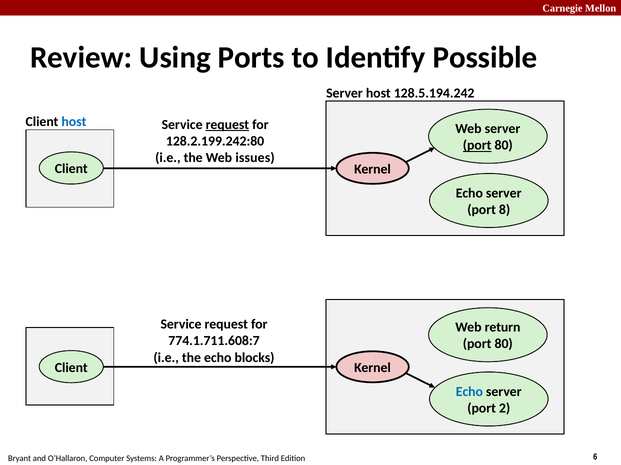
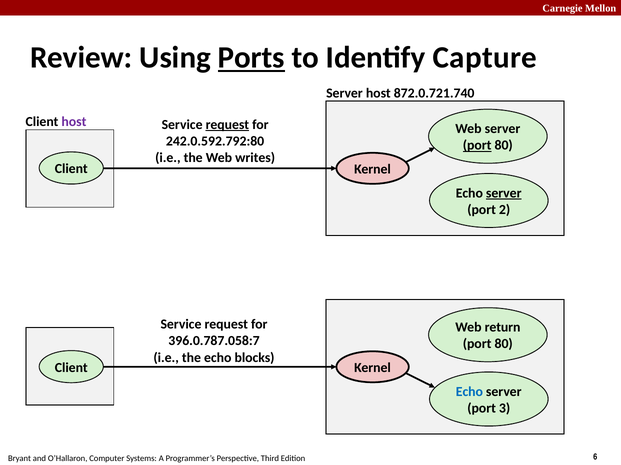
Ports underline: none -> present (251, 58)
Possible: Possible -> Capture (485, 58)
128.5.194.242: 128.5.194.242 -> 872.0.721.740 (434, 93)
host colour: blue -> purple (74, 122)
128.2.199.242:80: 128.2.199.242:80 -> 242.0.592.792:80 (215, 141)
issues: issues -> writes (255, 158)
server underline: none -> present (504, 193)
8: 8 -> 2 (505, 210)
774.1.711.608:7: 774.1.711.608:7 -> 396.0.787.058:7 (214, 341)
2: 2 -> 3 (505, 409)
